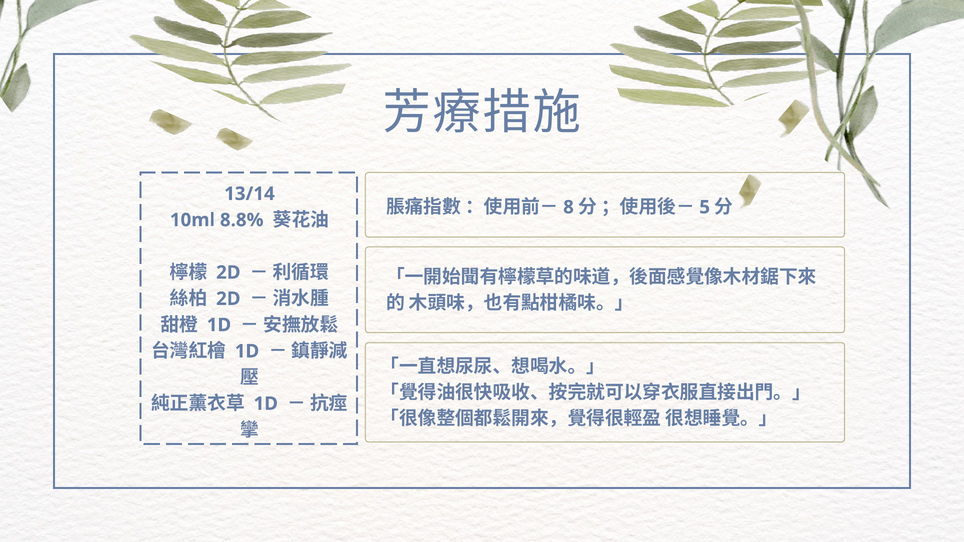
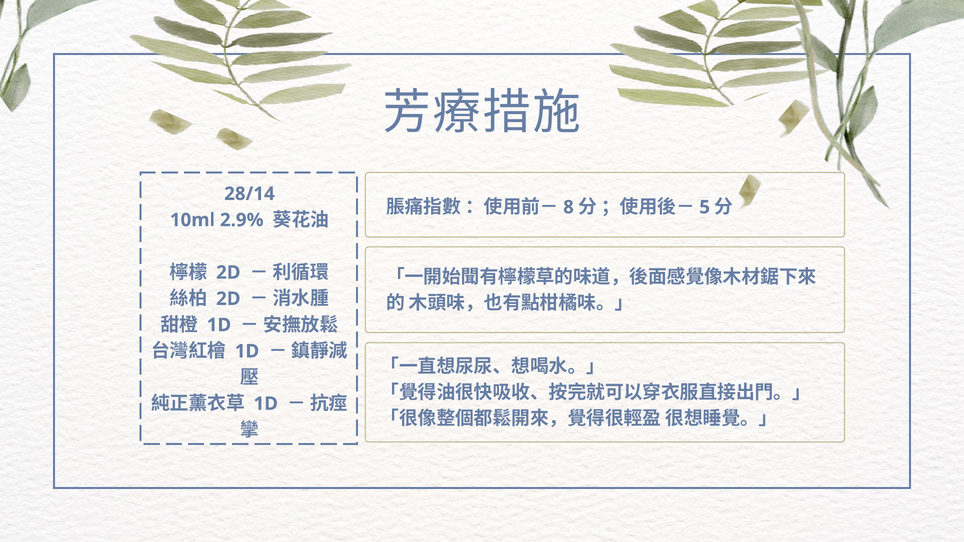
13/14: 13/14 -> 28/14 (249, 194)
8.8%: 8.8% -> 2.9% (242, 220)
